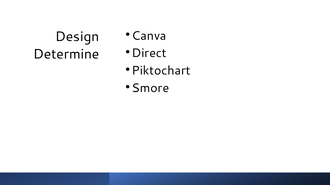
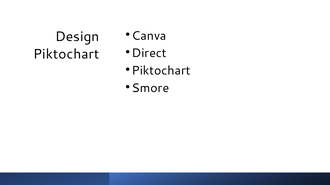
Determine: Determine -> Piktochart (66, 54)
